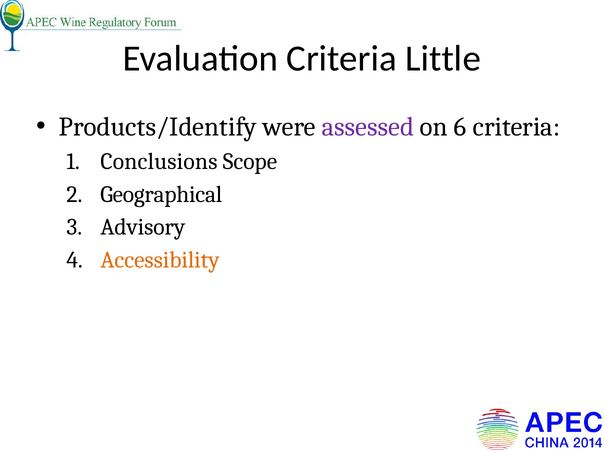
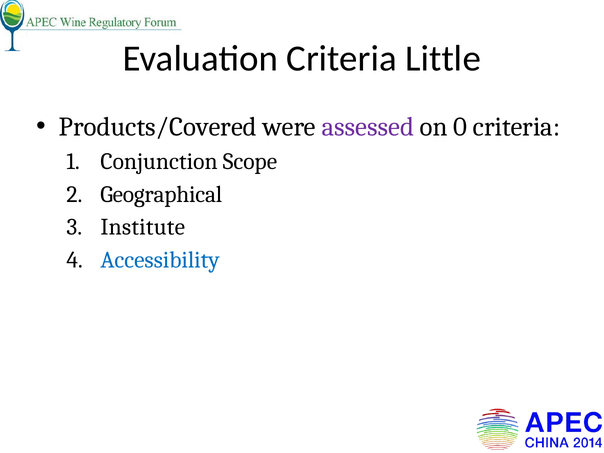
Products/Identify: Products/Identify -> Products/Covered (158, 127)
6: 6 -> 0 (460, 127)
Conclusions: Conclusions -> Conjunction (159, 161)
Advisory: Advisory -> Institute (143, 227)
Accessibility colour: orange -> blue (160, 260)
